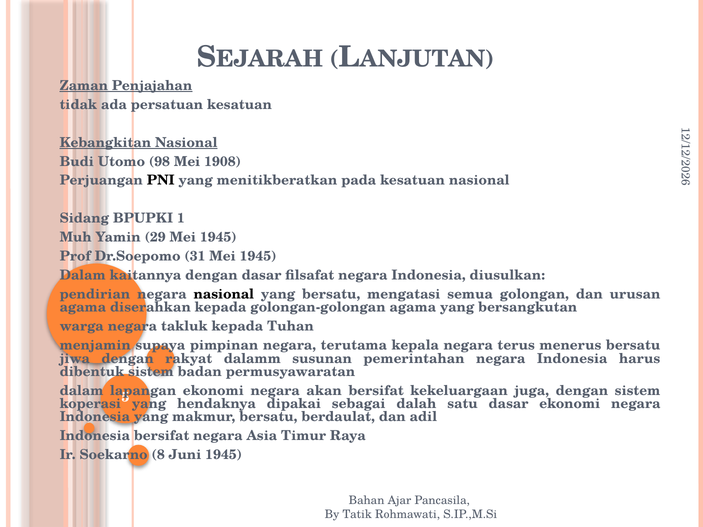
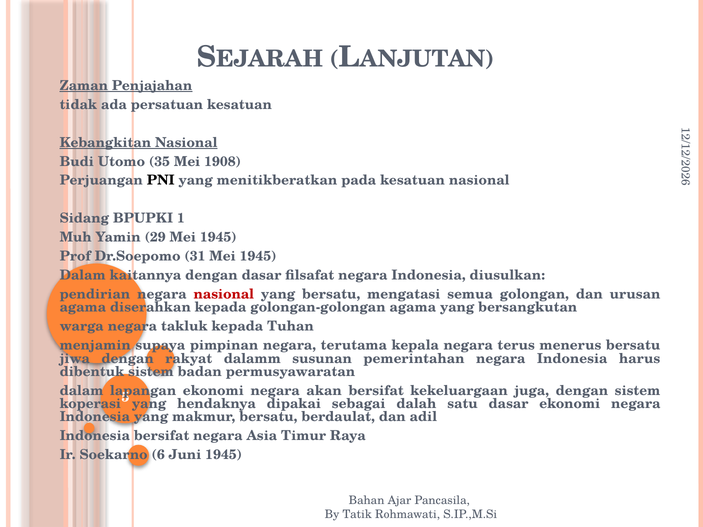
98: 98 -> 35 (159, 162)
nasional colour: black -> red (224, 294)
Soekarno 8: 8 -> 6 (158, 455)
